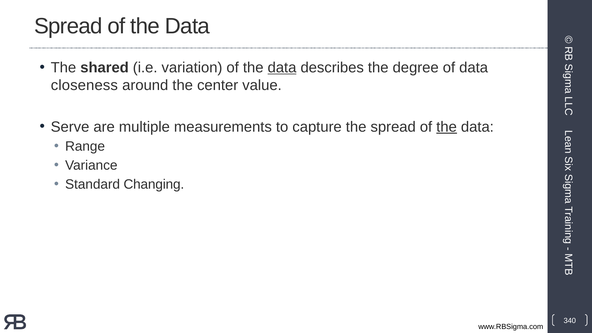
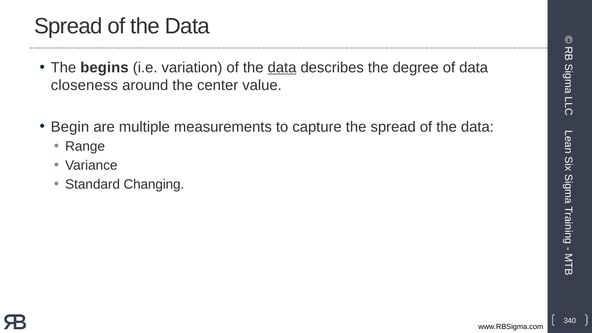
shared: shared -> begins (104, 68)
Serve: Serve -> Begin (70, 127)
the underline: present -> none (447, 127)
